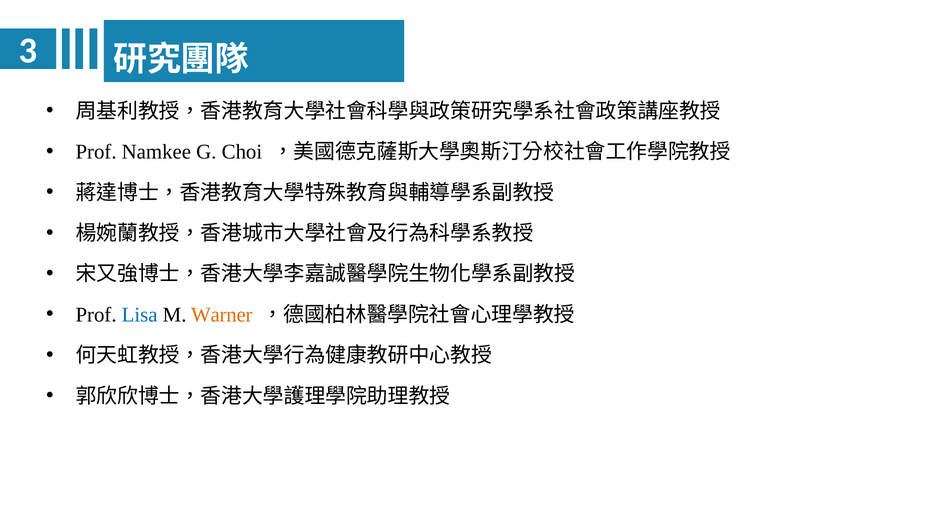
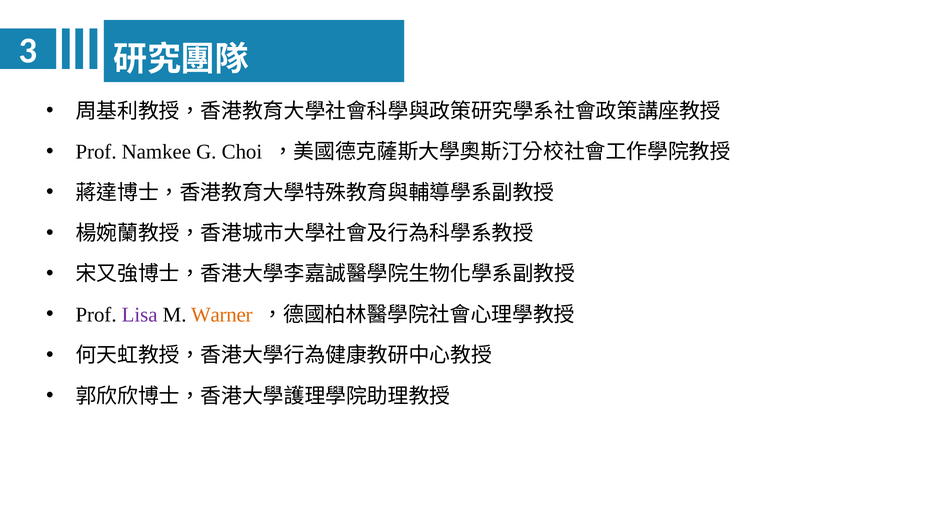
Lisa colour: blue -> purple (140, 315)
